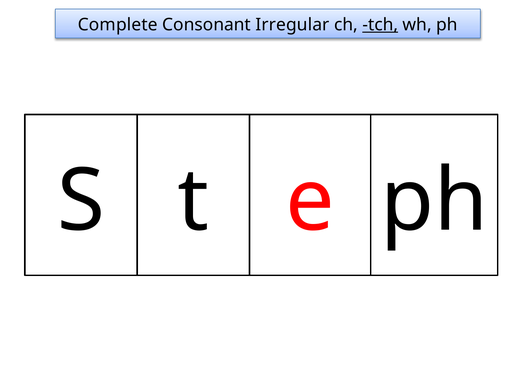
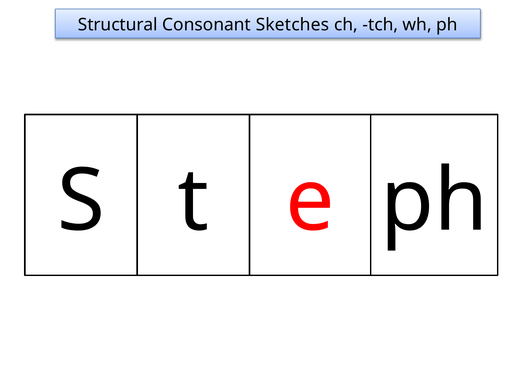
Complete: Complete -> Structural (118, 25)
Irregular: Irregular -> Sketches (292, 25)
tch underline: present -> none (380, 25)
